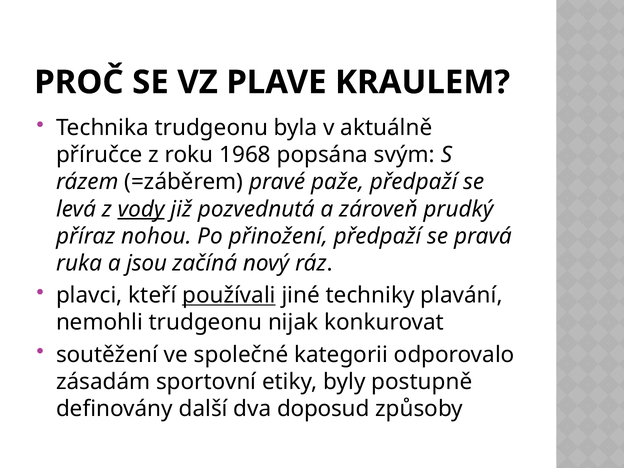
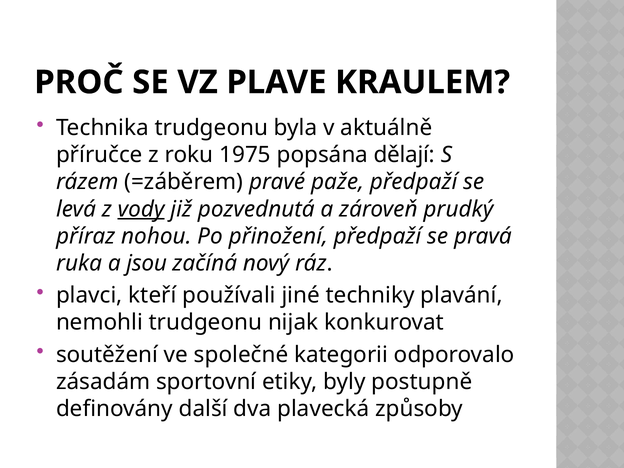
1968: 1968 -> 1975 (245, 155)
svým: svým -> dělají (404, 155)
používali underline: present -> none (229, 295)
doposud: doposud -> plavecká (323, 409)
